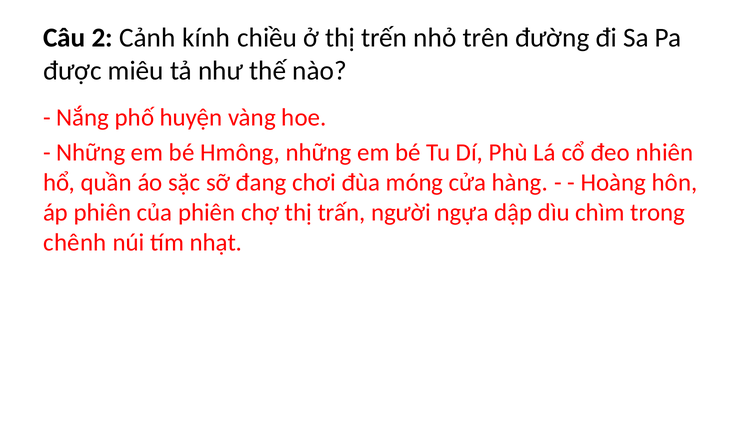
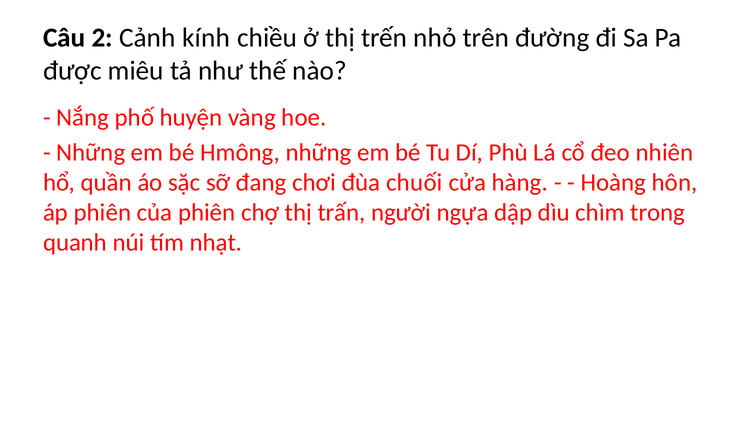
móng: móng -> chuối (414, 183)
chênh: chênh -> quanh (75, 242)
